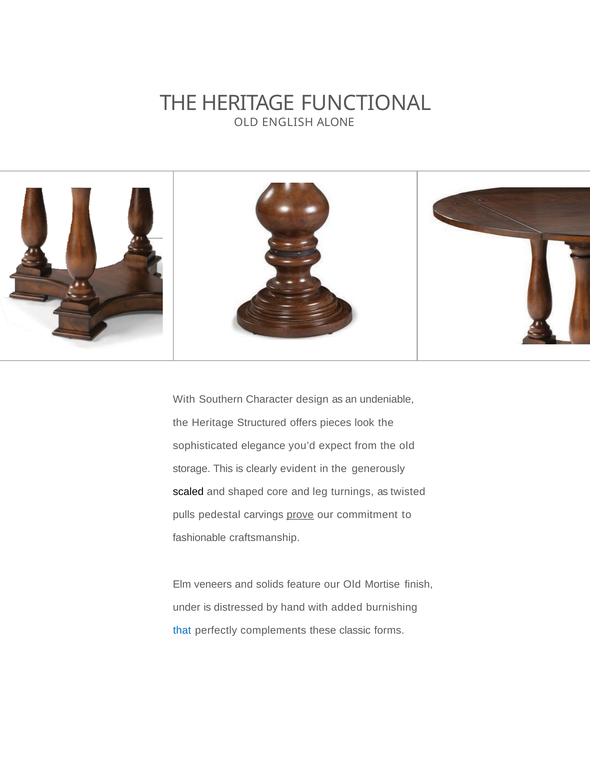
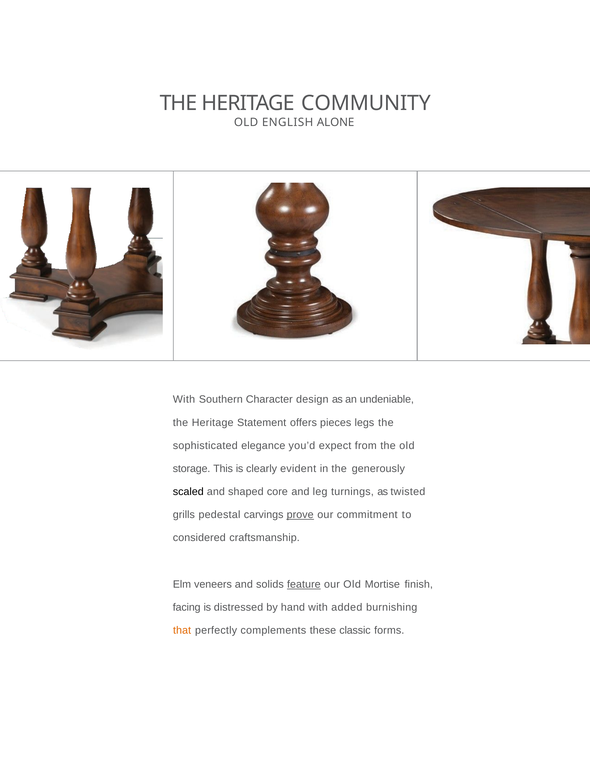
FUNCTIONAL: FUNCTIONAL -> COMMUNITY (366, 103)
Structured: Structured -> Statement (262, 423)
look: look -> legs (364, 423)
pulls: pulls -> grills (184, 515)
fashionable: fashionable -> considered (199, 538)
feature underline: none -> present (304, 585)
under: under -> facing (187, 608)
that colour: blue -> orange (182, 631)
